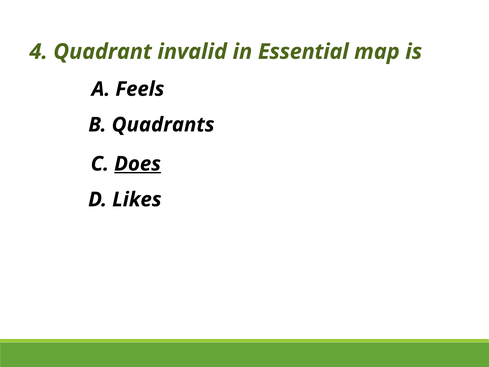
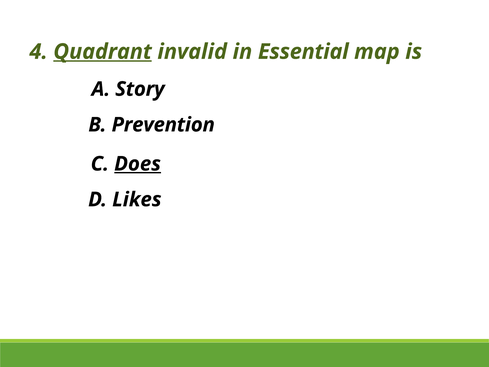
Quadrant underline: none -> present (103, 52)
Feels: Feels -> Story (140, 89)
Quadrants: Quadrants -> Prevention (163, 125)
